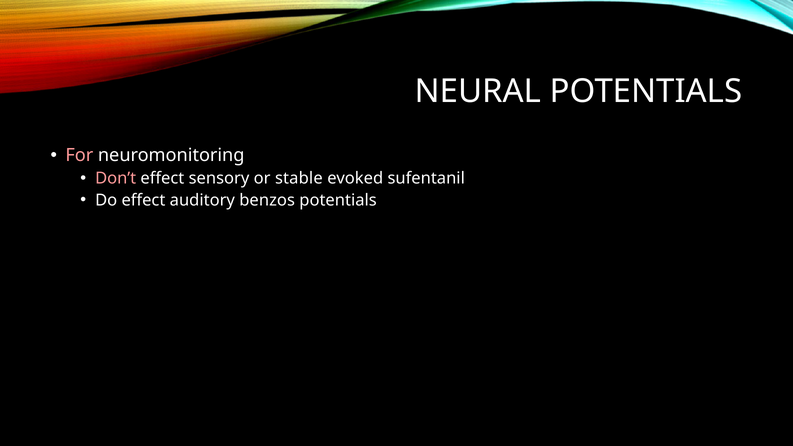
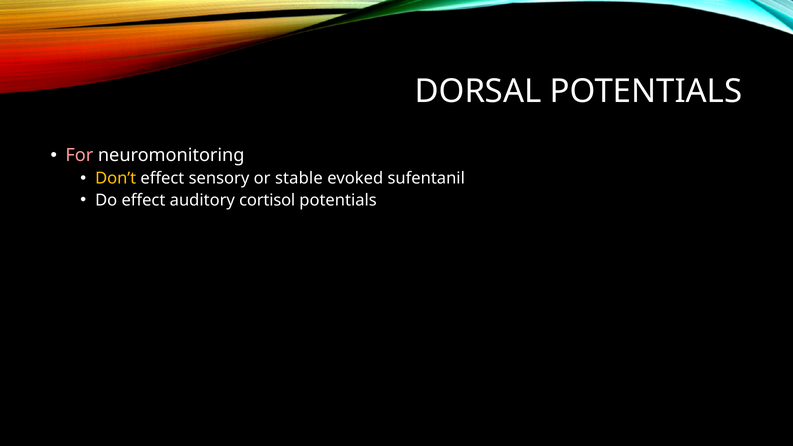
NEURAL: NEURAL -> DORSAL (478, 92)
Don’t colour: pink -> yellow (116, 178)
benzos: benzos -> cortisol (267, 200)
